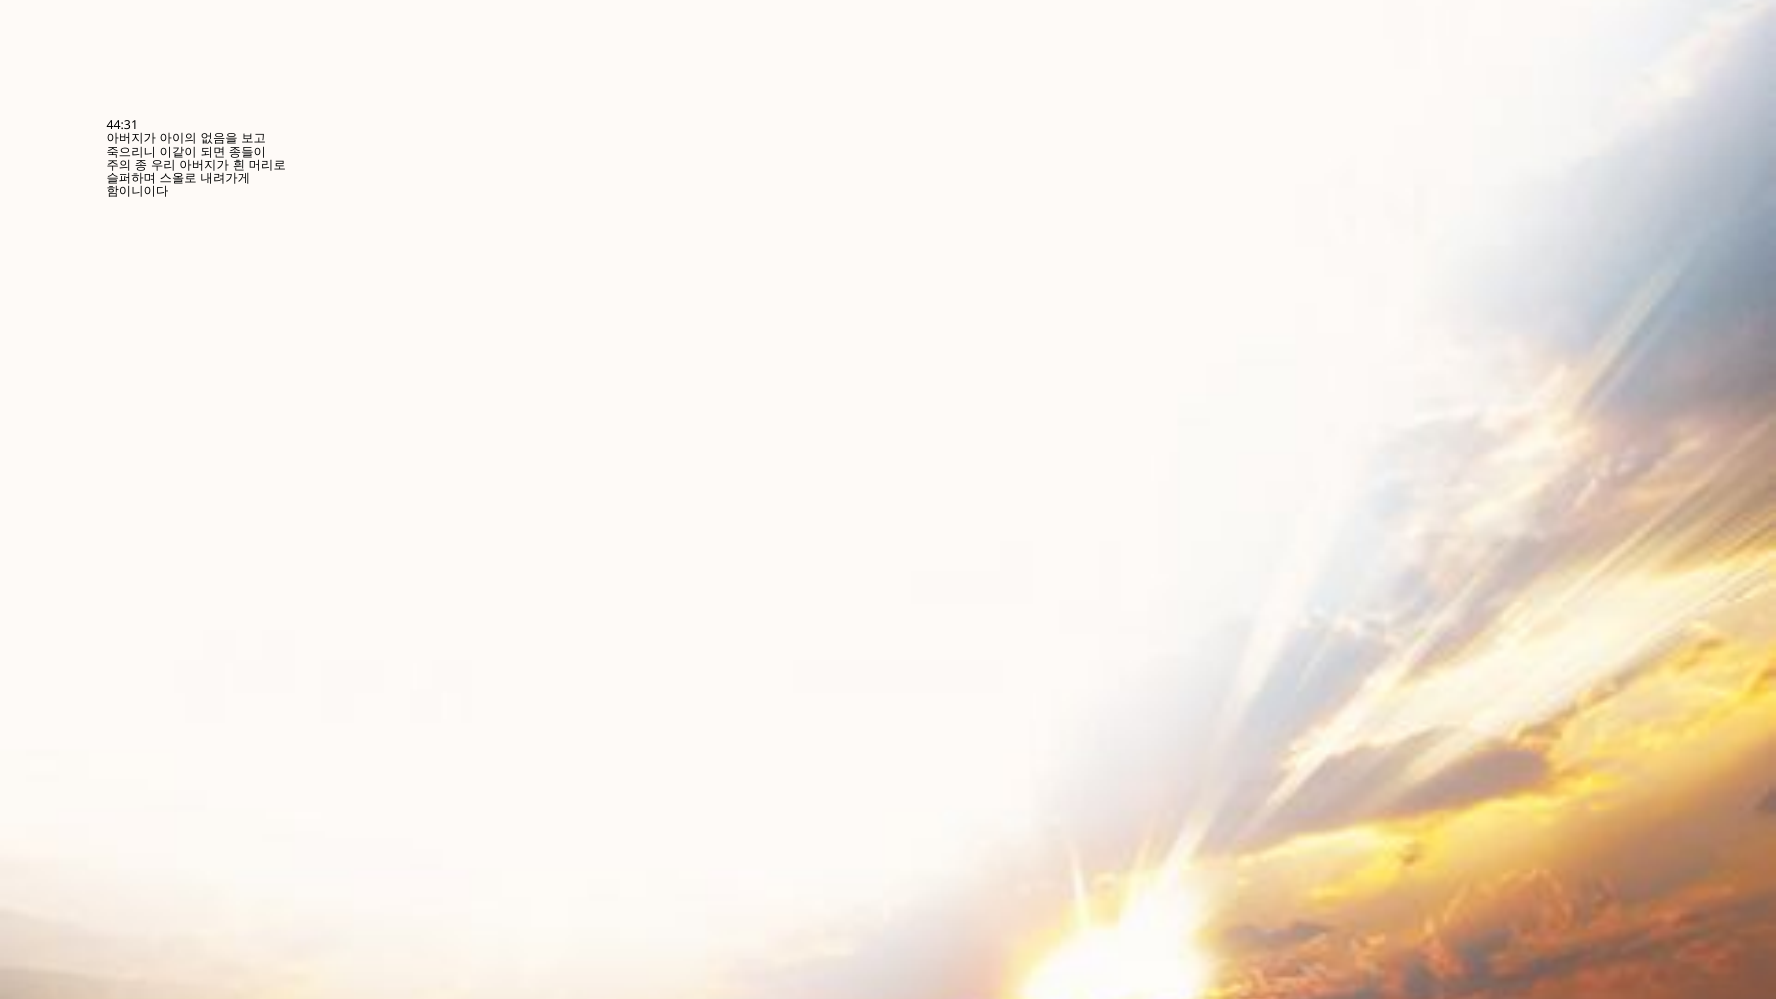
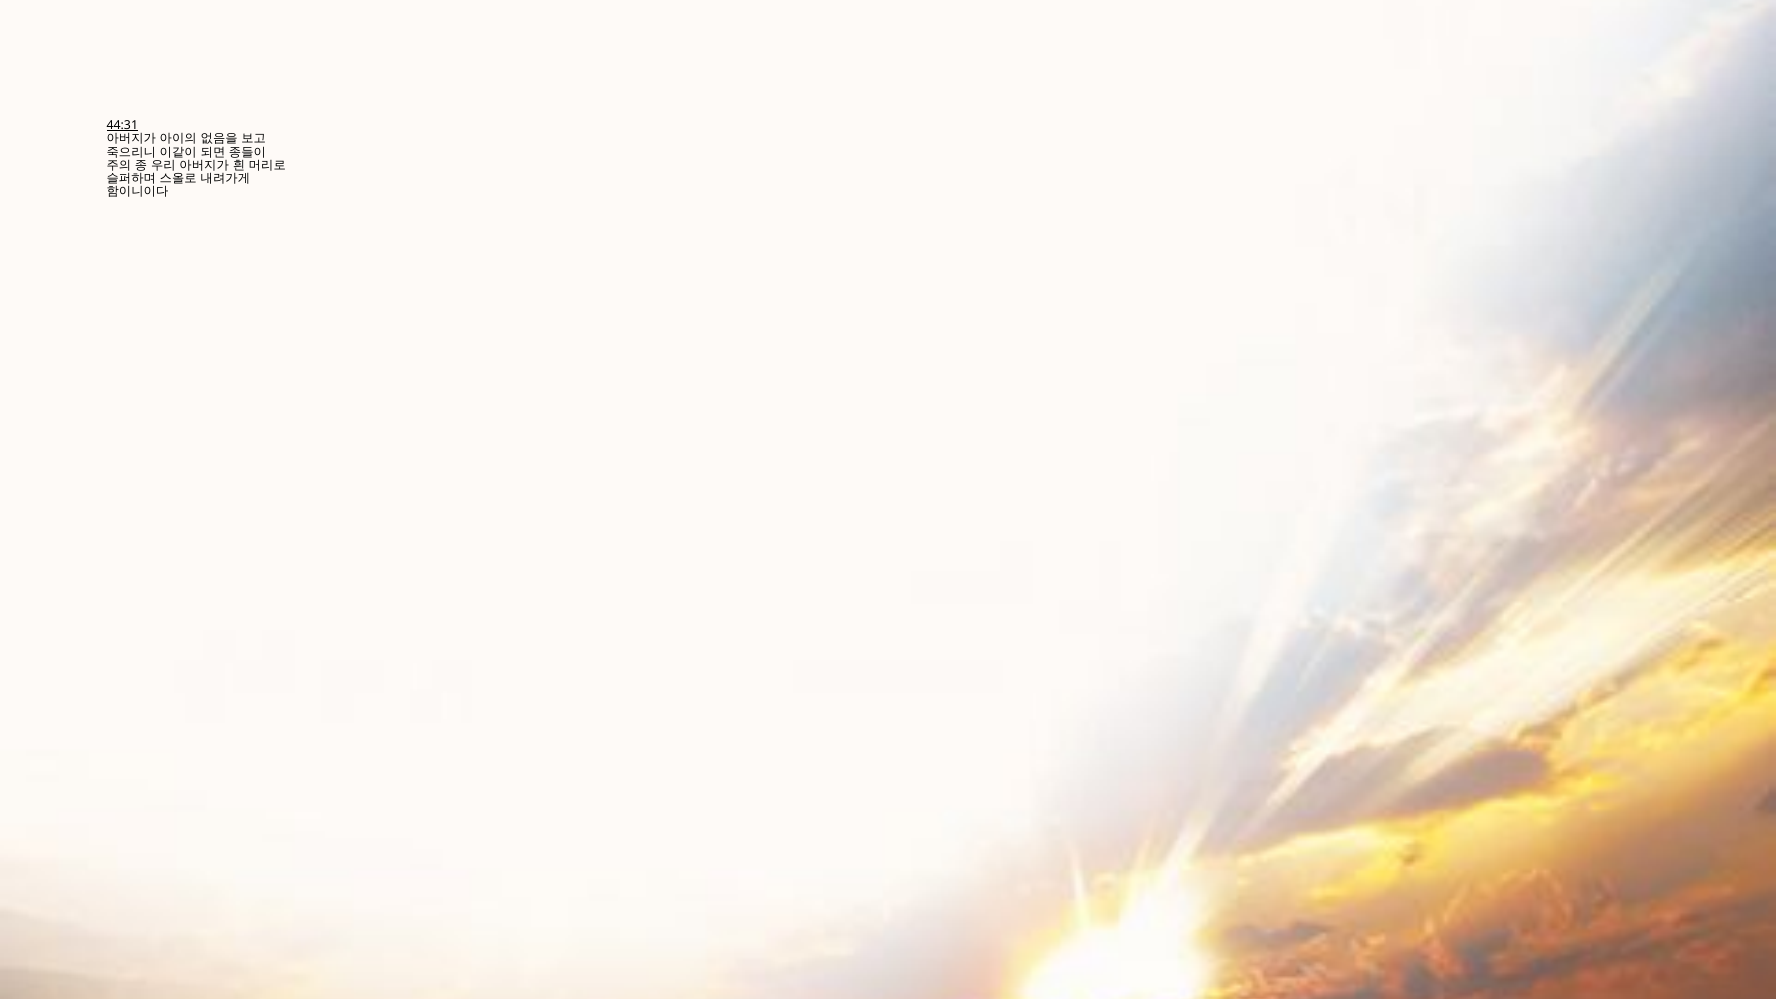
44:31 underline: none -> present (122, 126)
